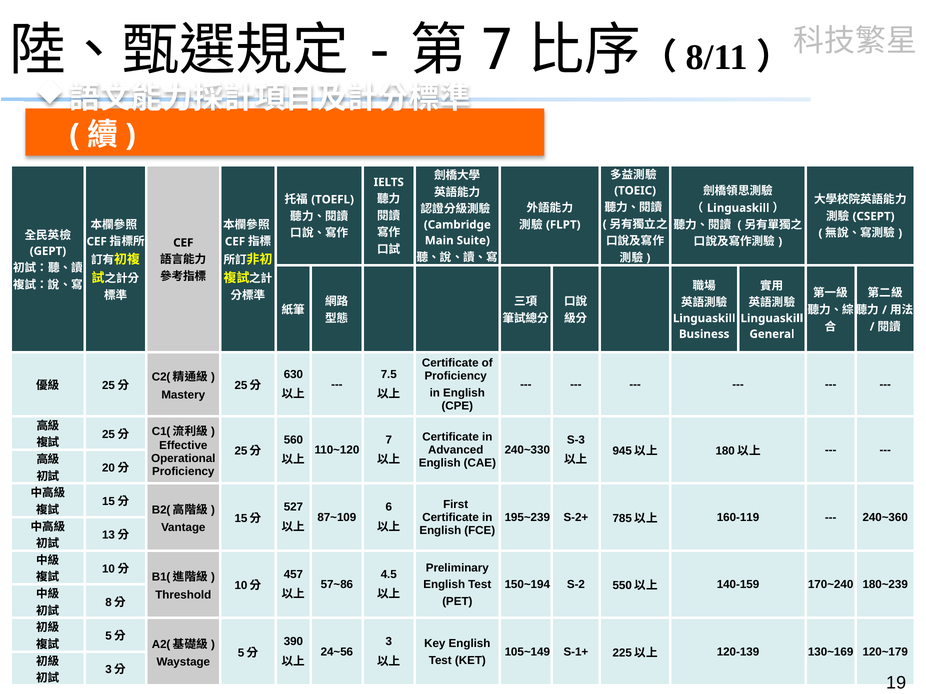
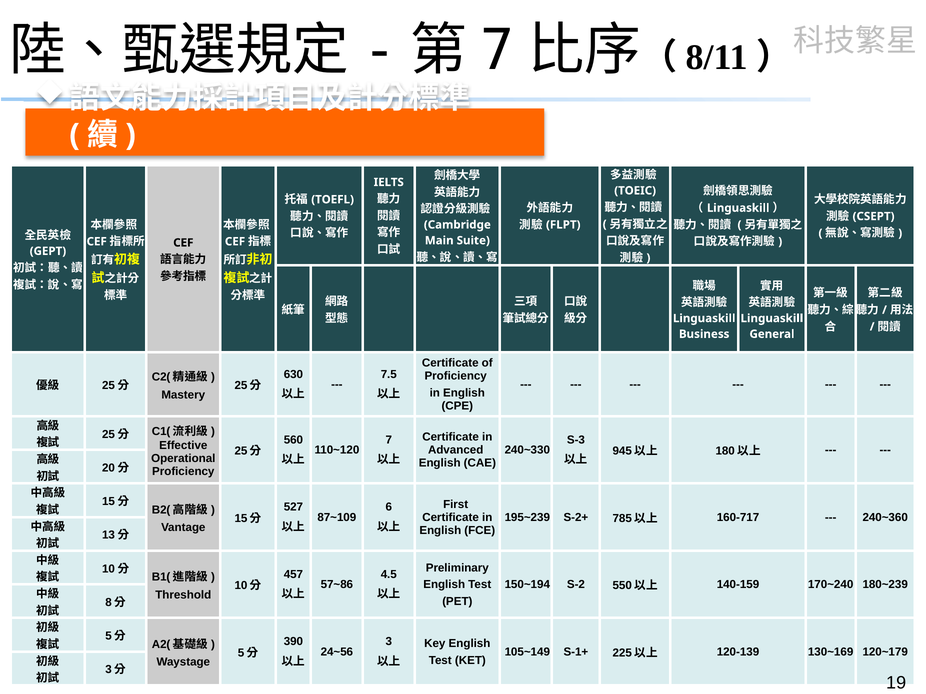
160-119: 160-119 -> 160-717 (738, 518)
